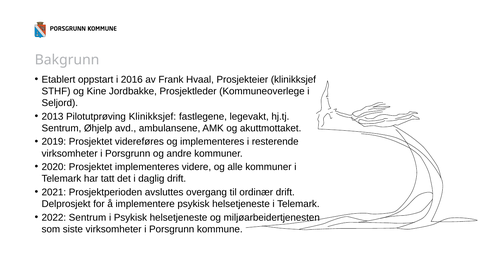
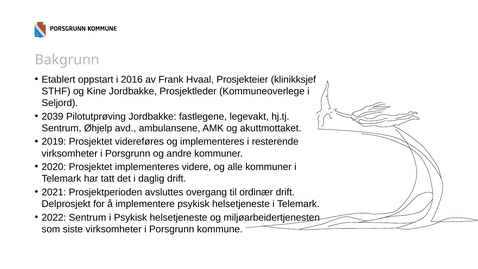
2013: 2013 -> 2039 (53, 116)
Pilotutprøving Klinikksjef: Klinikksjef -> Jordbakke (152, 116)
